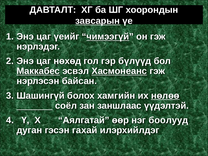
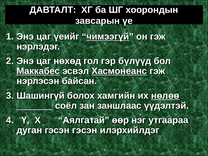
завсарын underline: present -> none (98, 21)
боолууд: боолууд -> утгаарaa (168, 120)
гэсэн гахай: гахай -> гэсэн (85, 130)
